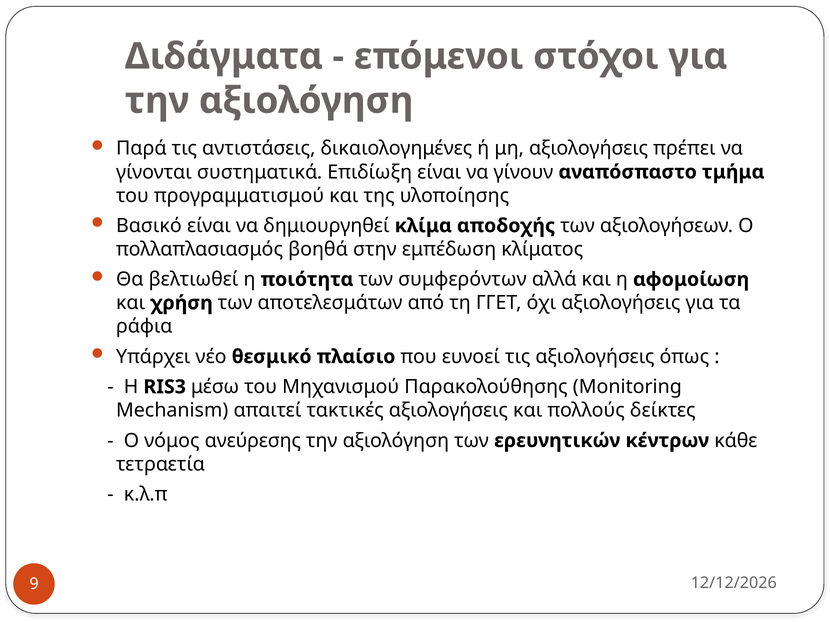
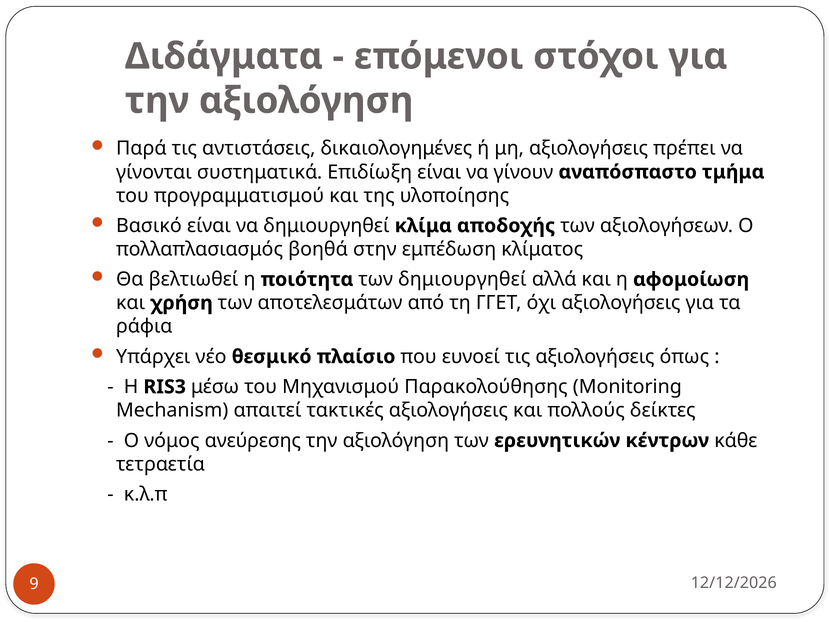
των συμφερόντων: συμφερόντων -> δημιουργηθεί (462, 280)
